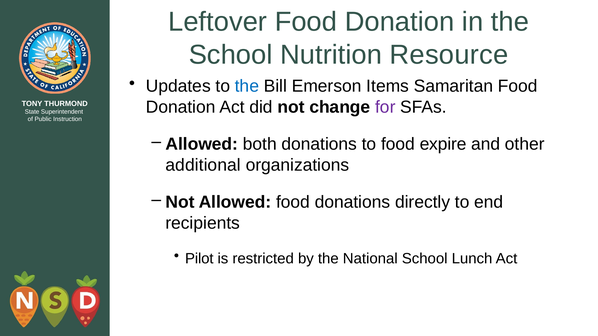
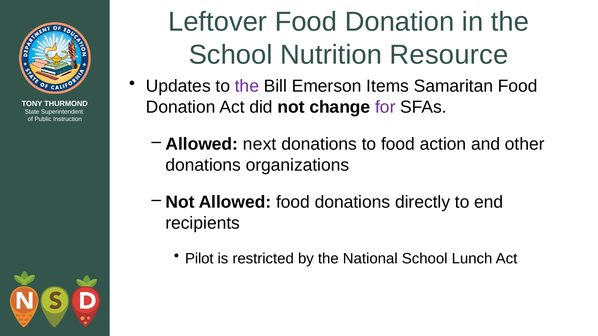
the colour: blue -> purple (247, 86)
both: both -> next (260, 144)
expire: expire -> action (443, 144)
additional: additional -> donations (203, 165)
